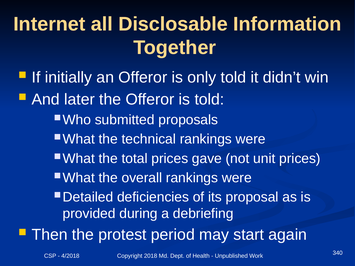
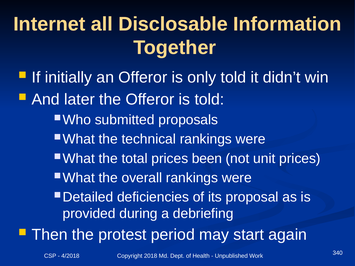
gave: gave -> been (207, 159)
